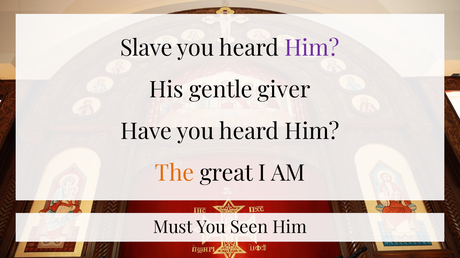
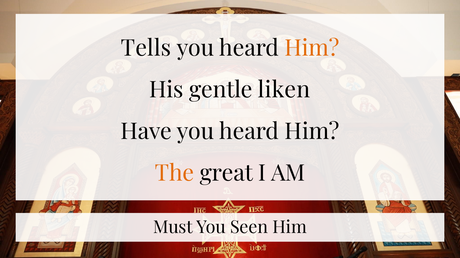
Slave: Slave -> Tells (146, 48)
Him colour: purple -> orange (312, 48)
giver: giver -> liken (284, 90)
